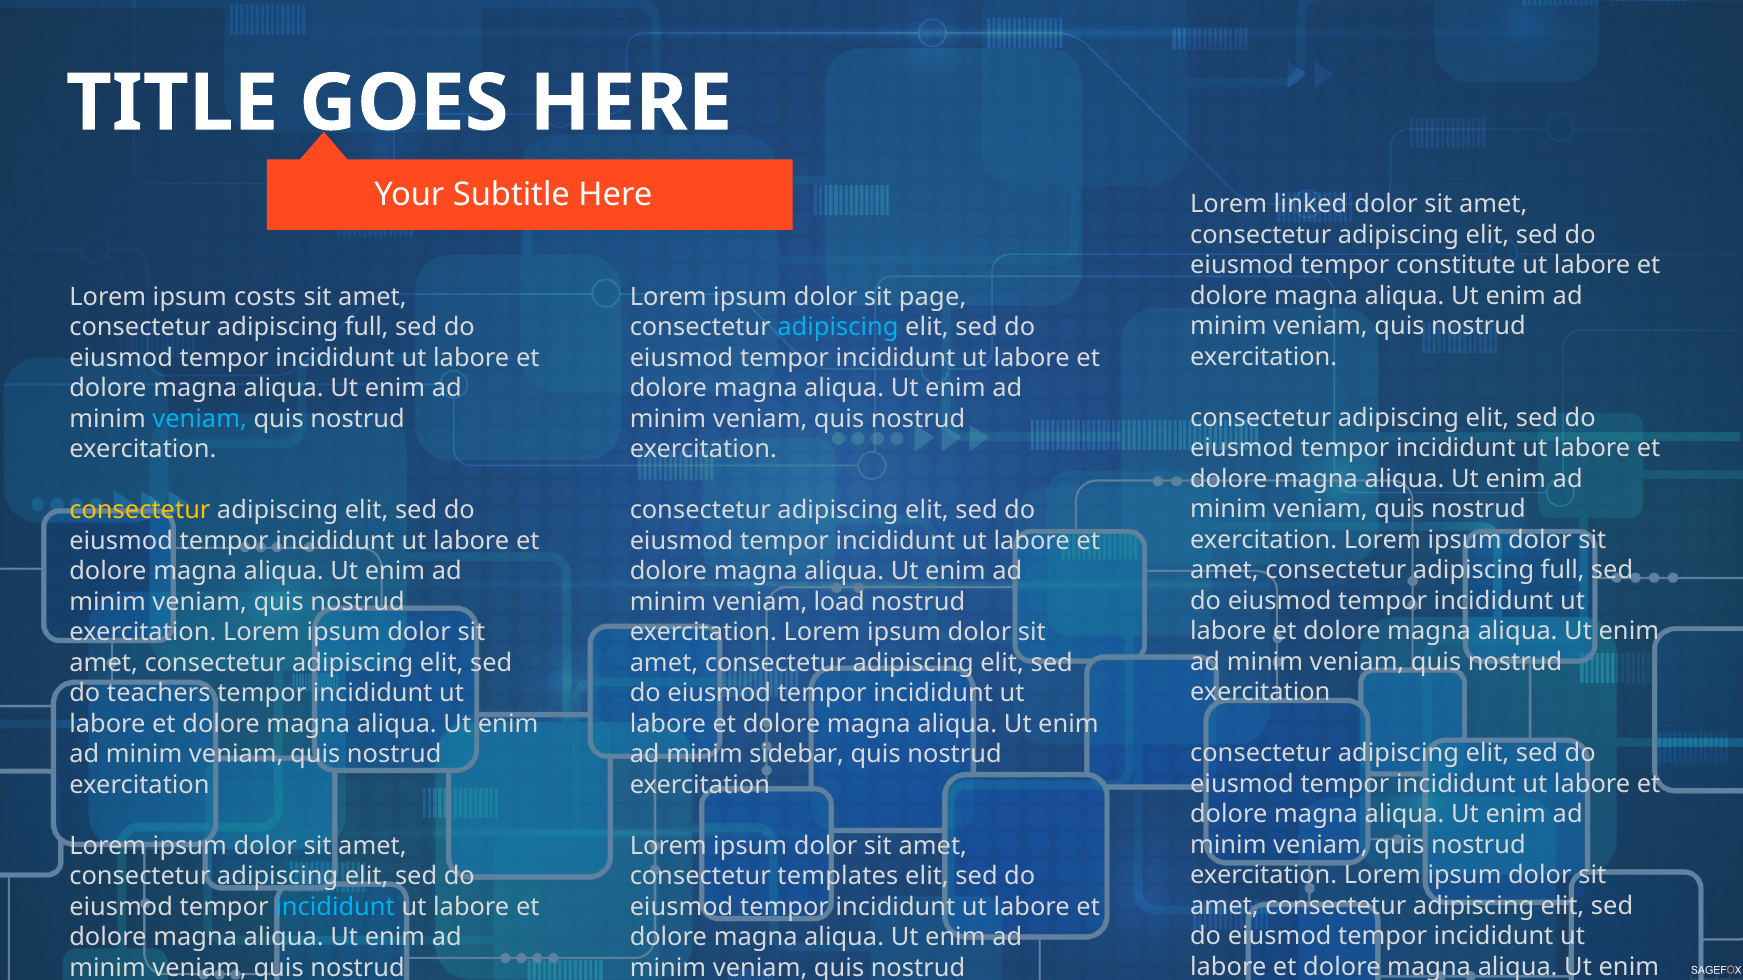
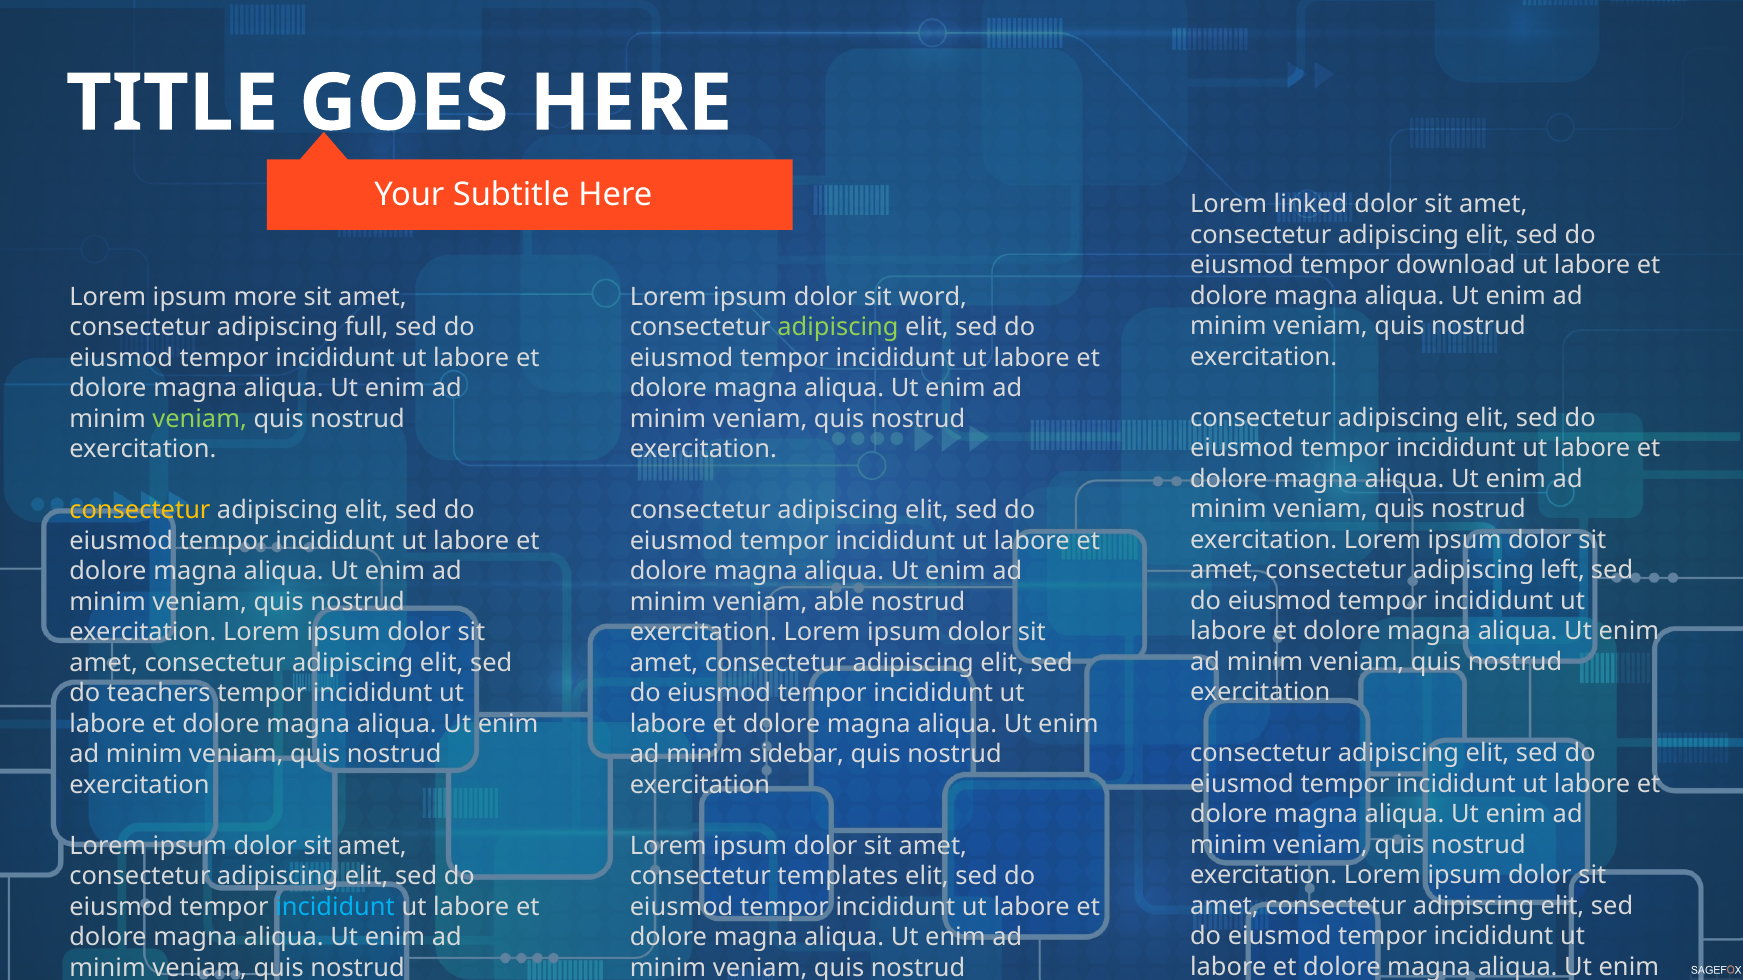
constitute: constitute -> download (1456, 265)
costs: costs -> more (265, 297)
page: page -> word (933, 297)
adipiscing colour: light blue -> light green (838, 327)
veniam colour: light blue -> light green (200, 419)
full: full -> left (1563, 571)
load: load -> able (839, 602)
